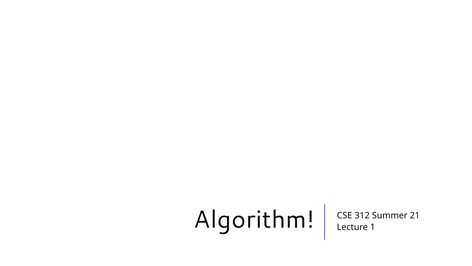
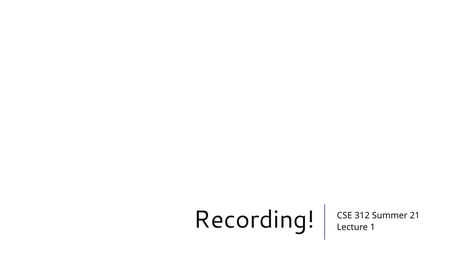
Algorithm: Algorithm -> Recording (254, 219)
